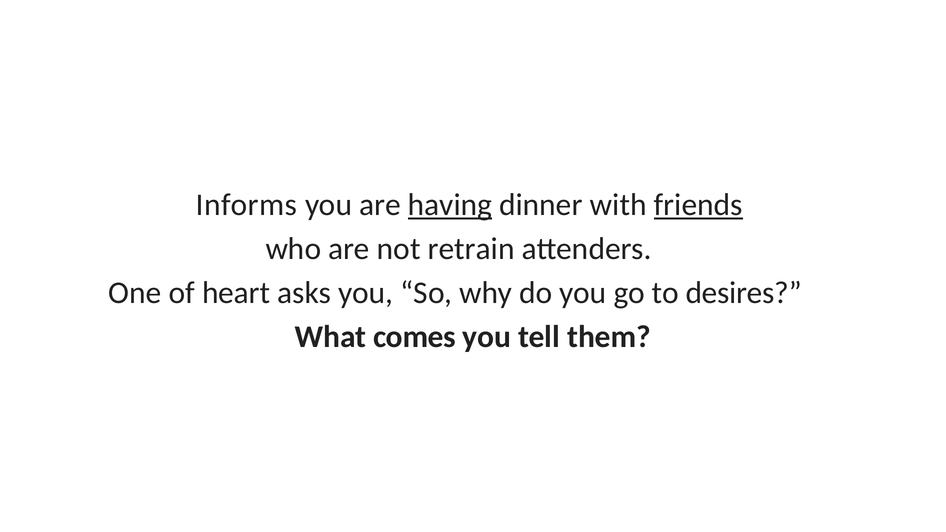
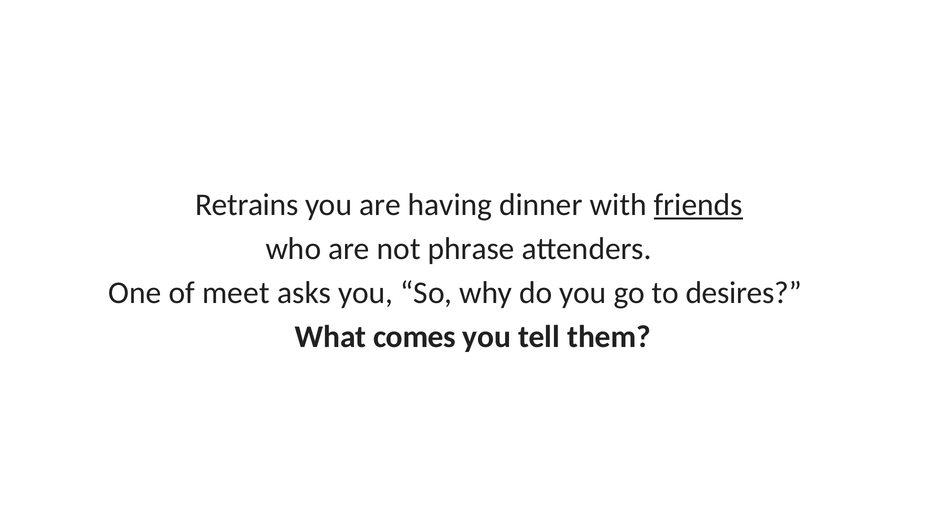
Informs: Informs -> Retrains (247, 205)
having underline: present -> none (450, 205)
retrain: retrain -> phrase (471, 249)
heart: heart -> meet (236, 293)
